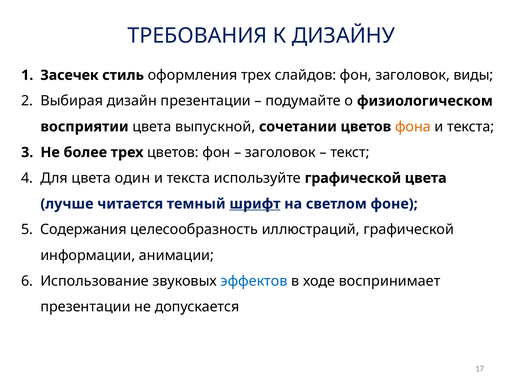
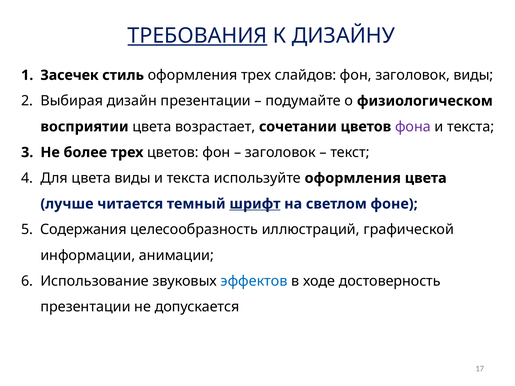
ТРЕБОВАНИЯ underline: none -> present (197, 36)
выпускной: выпускной -> возрастает (215, 127)
фона colour: orange -> purple (413, 127)
цвета один: один -> виды (133, 178)
используйте графической: графической -> оформления (353, 178)
воспринимает: воспринимает -> достоверность (390, 281)
